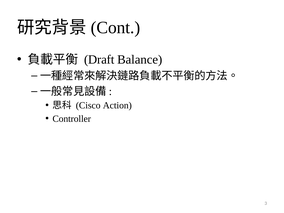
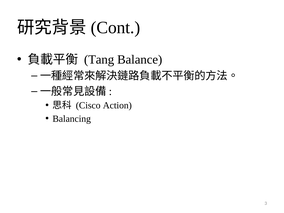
Draft: Draft -> Tang (99, 60)
Controller: Controller -> Balancing (72, 119)
